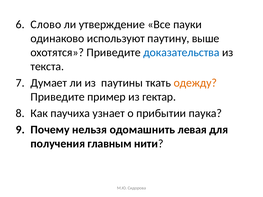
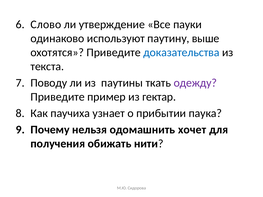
Думает: Думает -> Поводу (49, 83)
одежду colour: orange -> purple (195, 83)
левая: левая -> хочет (192, 130)
главным: главным -> обижать (110, 144)
